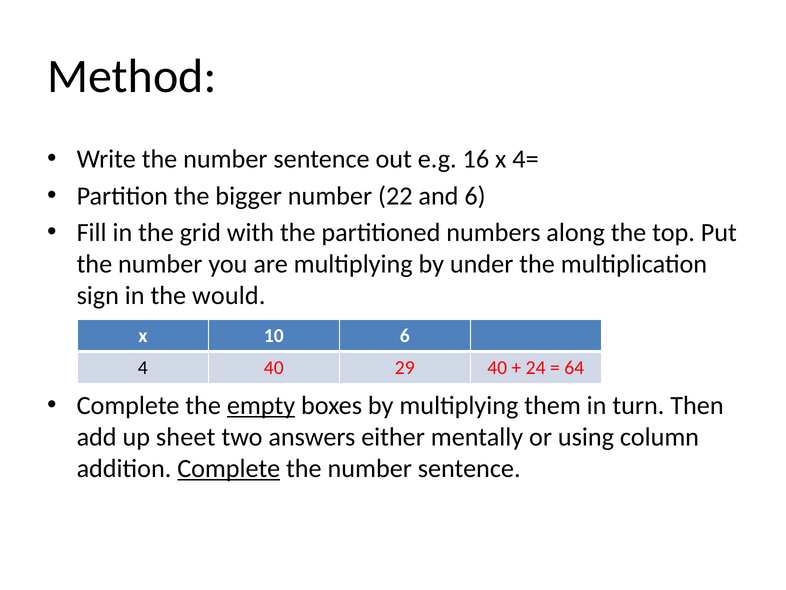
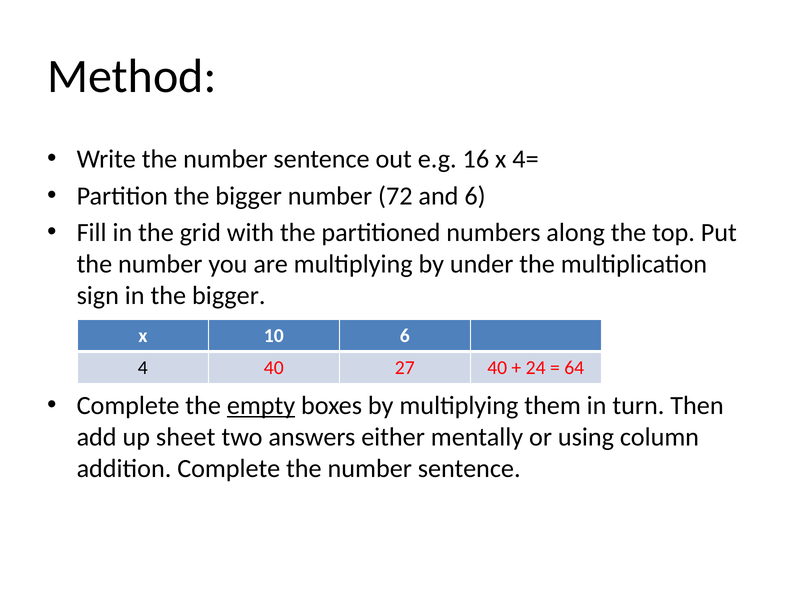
22: 22 -> 72 (395, 196)
in the would: would -> bigger (229, 295)
29: 29 -> 27 (405, 368)
Complete underline: present -> none (229, 468)
